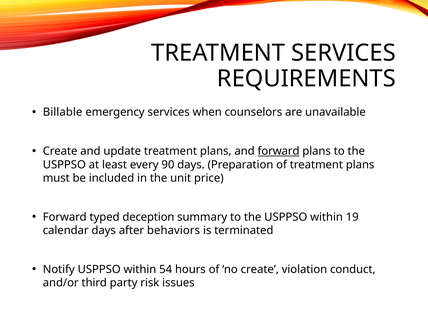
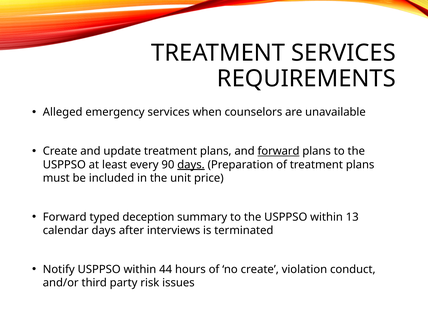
Billable: Billable -> Alleged (63, 112)
days underline: none -> present (191, 165)
19: 19 -> 13 (352, 217)
behaviors: behaviors -> interviews (174, 230)
54: 54 -> 44 (166, 269)
